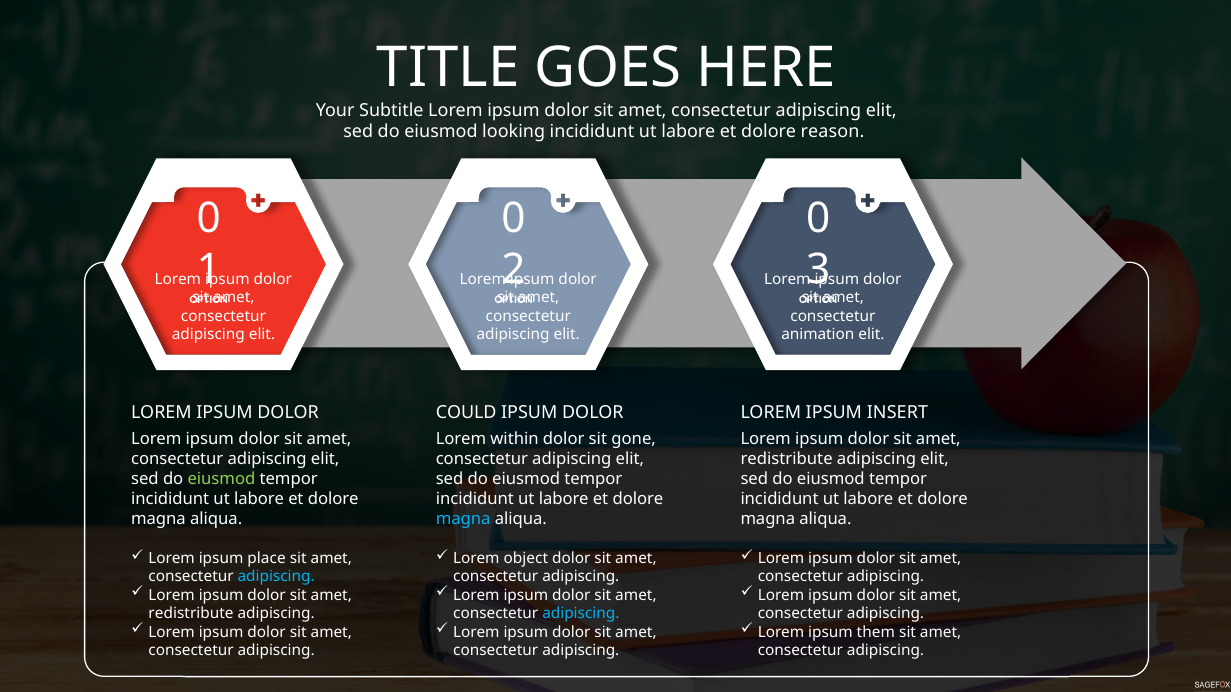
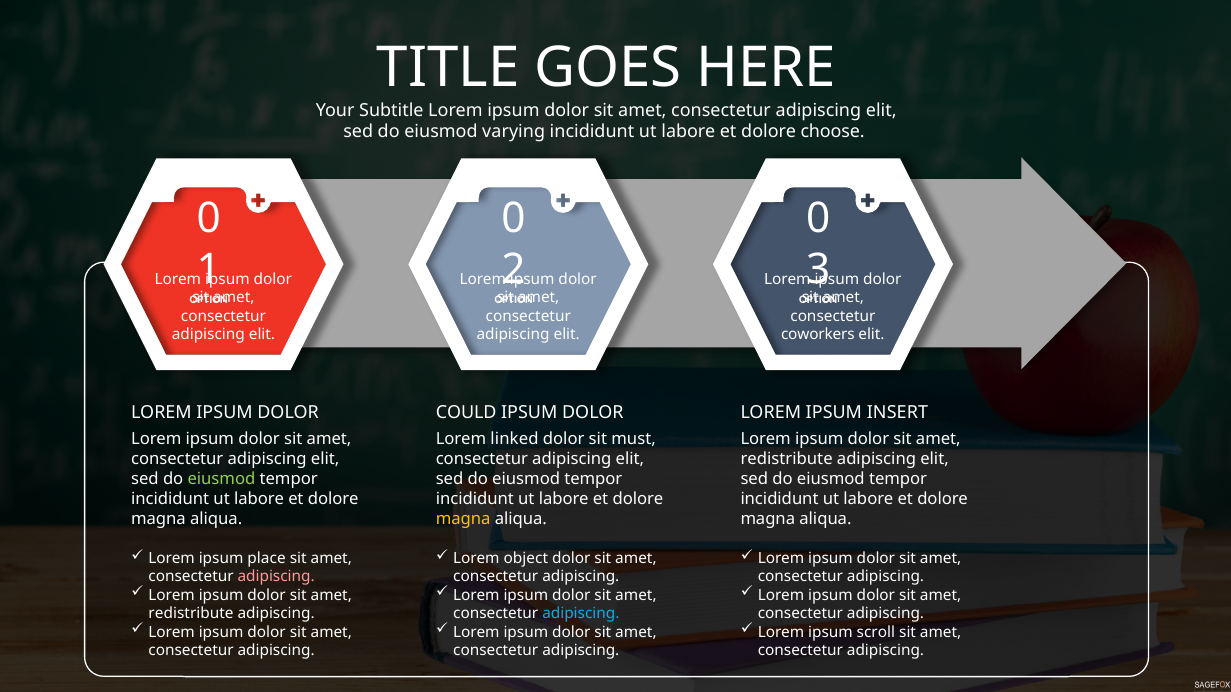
looking: looking -> varying (514, 132)
reason: reason -> choose (833, 132)
animation: animation -> coworkers (818, 335)
within: within -> linked (514, 440)
gone: gone -> must (634, 440)
magna colour: light blue -> yellow (463, 520)
adipiscing colour: light blue -> pink (276, 577)
them: them -> scroll (876, 633)
